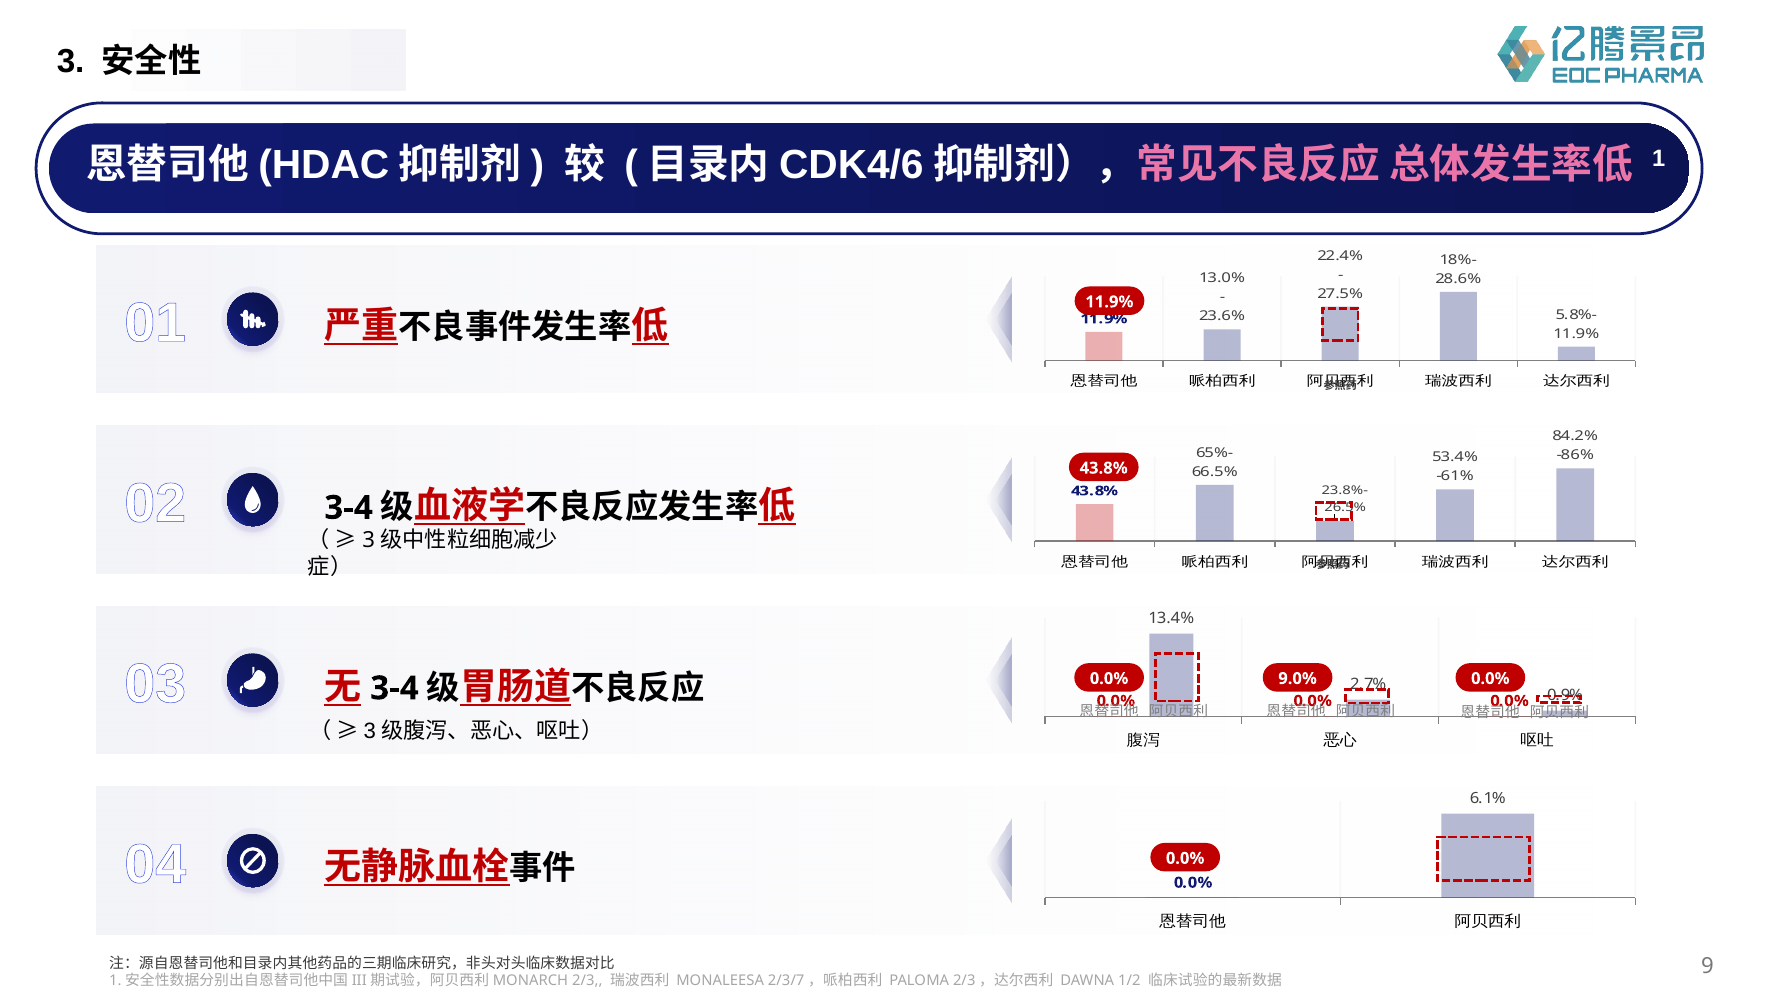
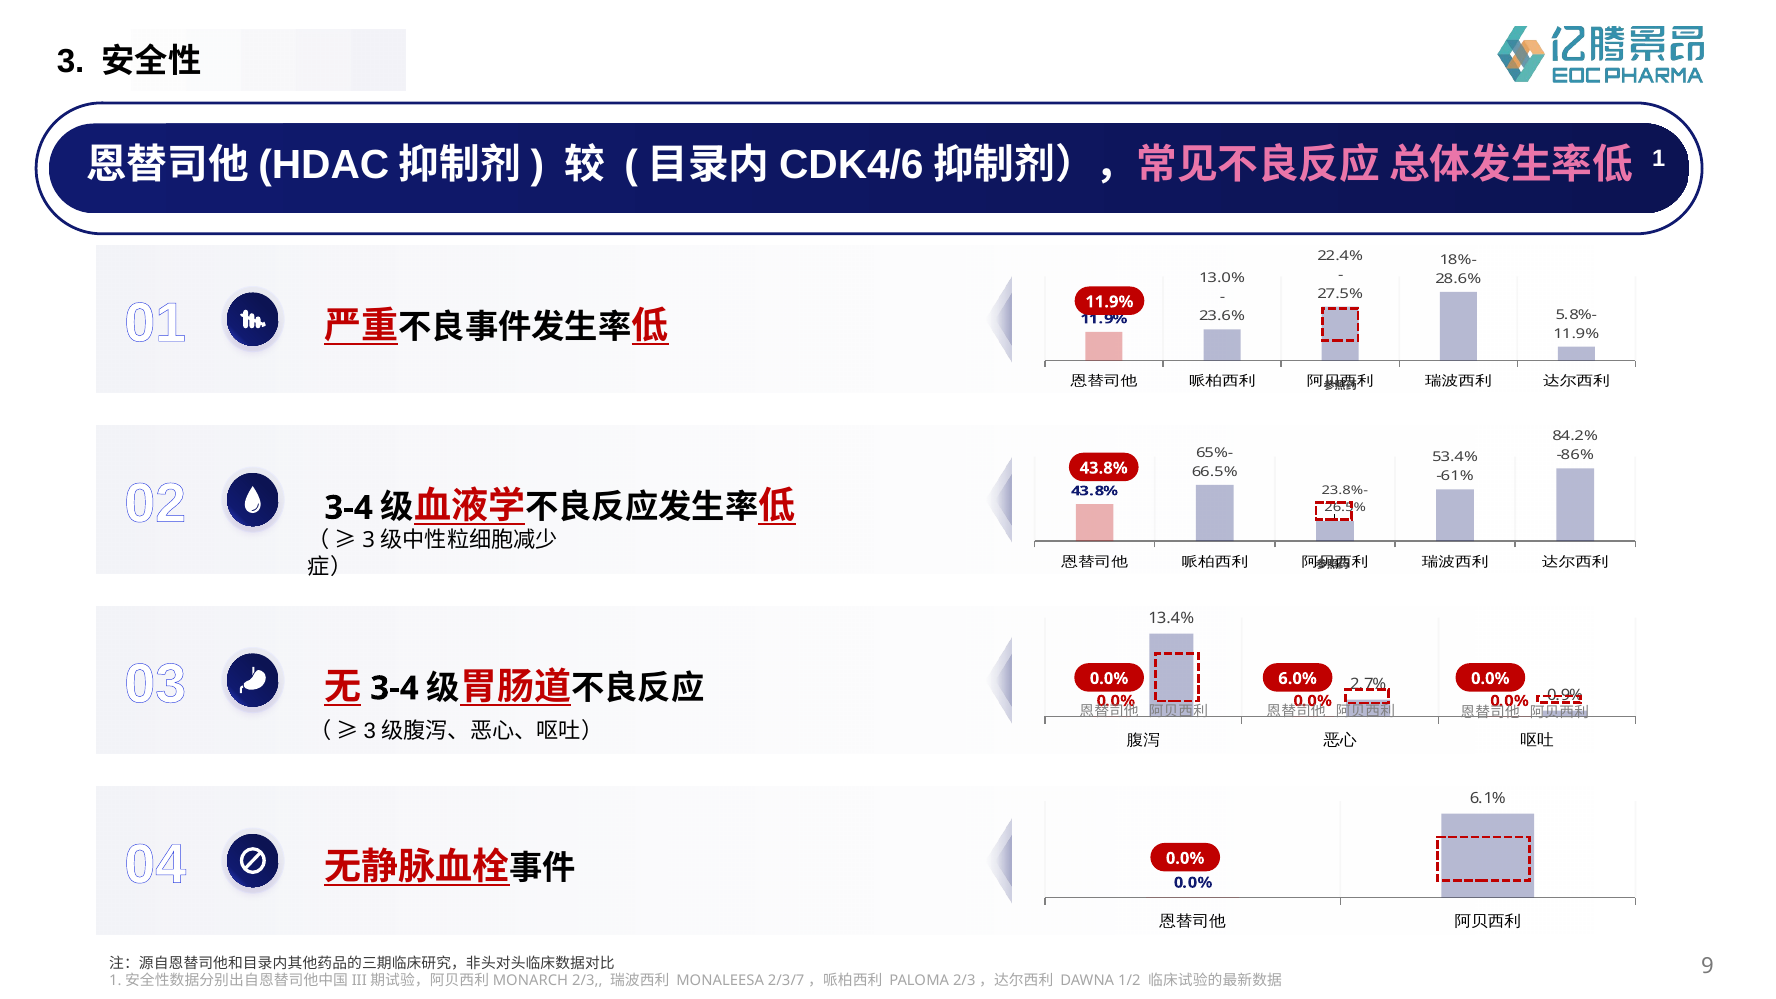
9.0%: 9.0% -> 6.0% (1298, 679)
